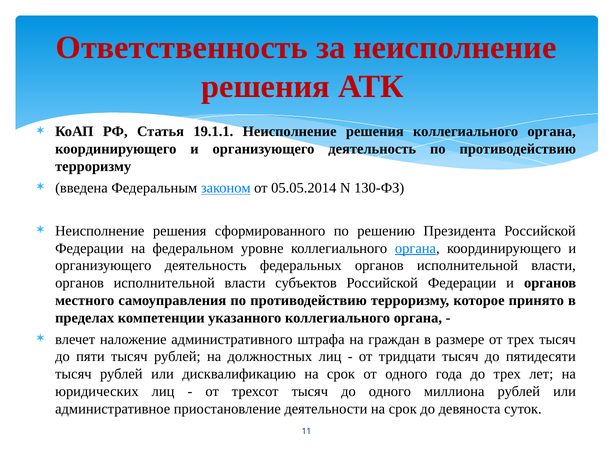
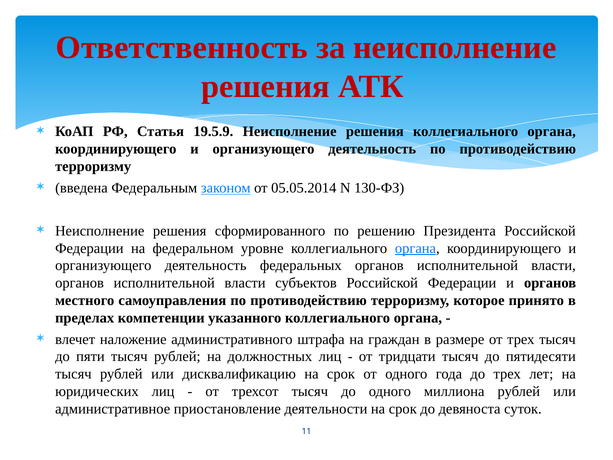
19.1.1: 19.1.1 -> 19.5.9 (213, 132)
